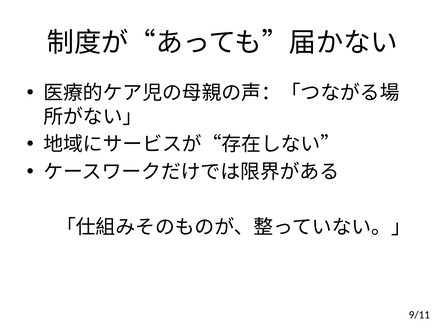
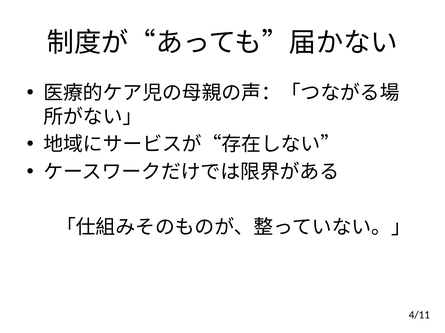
9/11: 9/11 -> 4/11 (419, 316)
